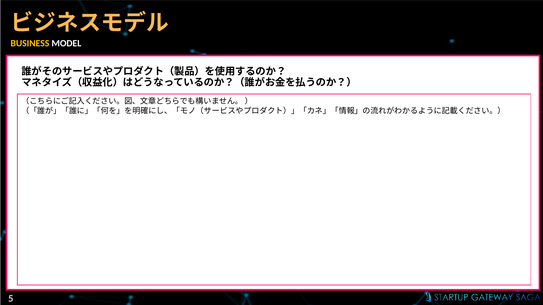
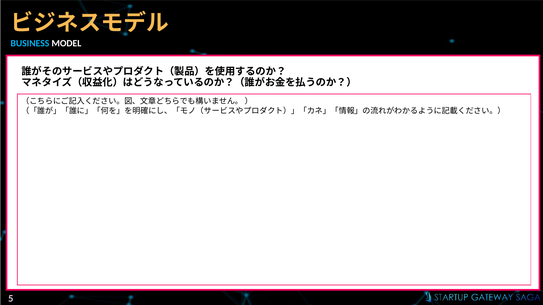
BUSINESS colour: yellow -> light blue (30, 43)
